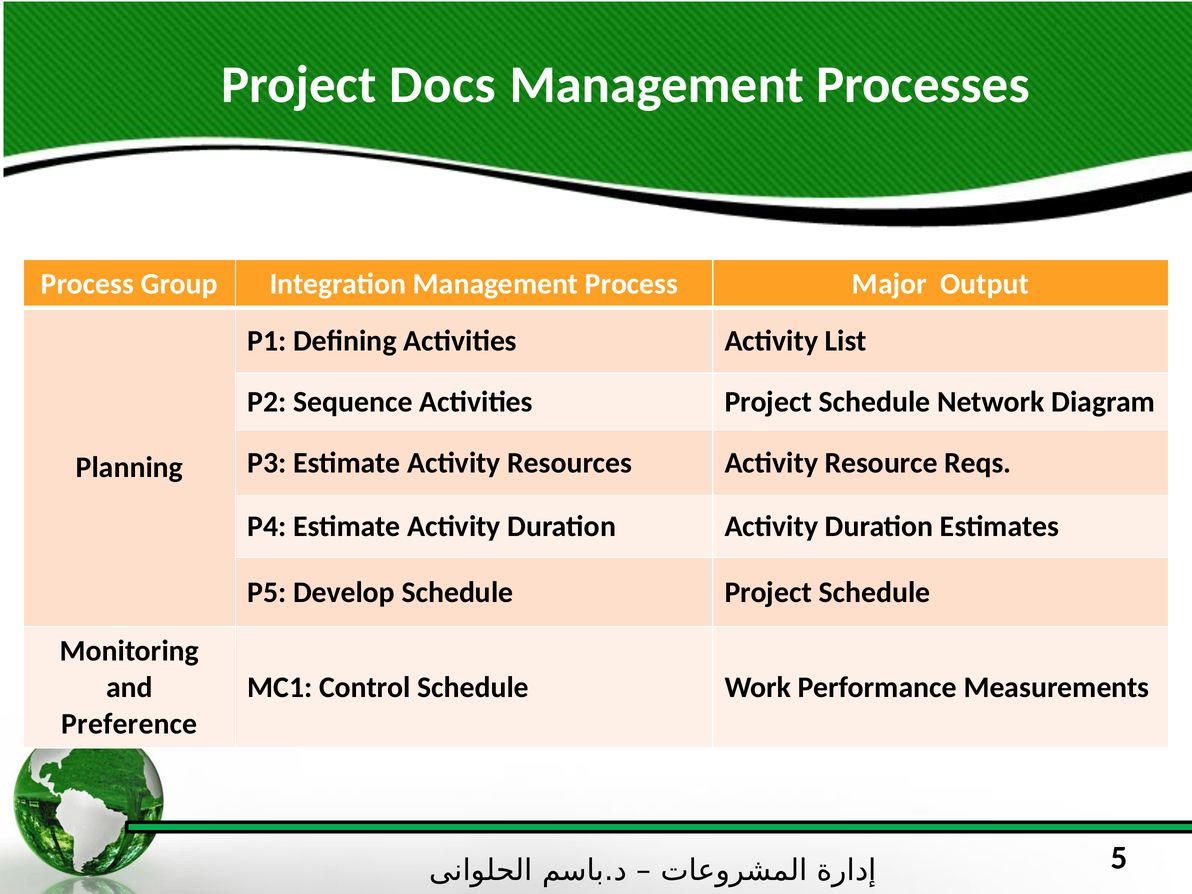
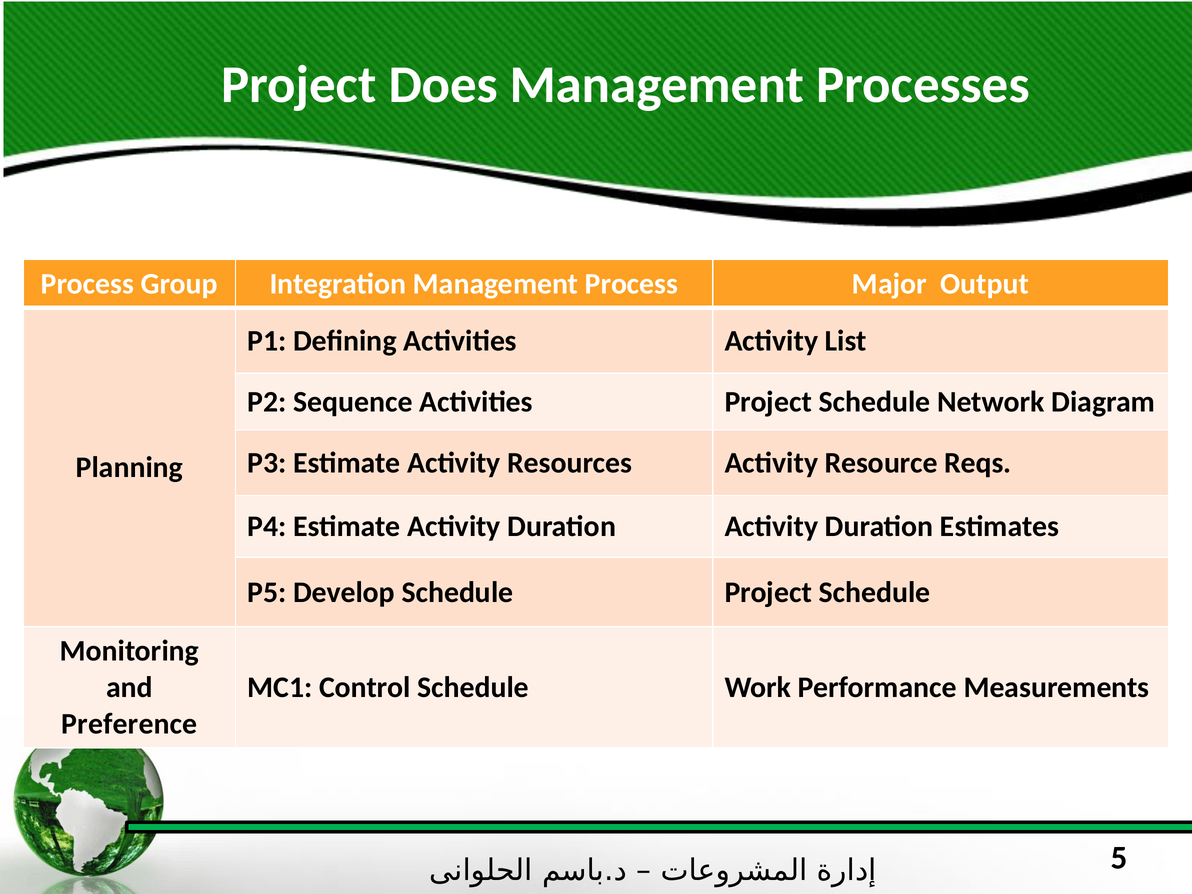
Docs: Docs -> Does (443, 85)
